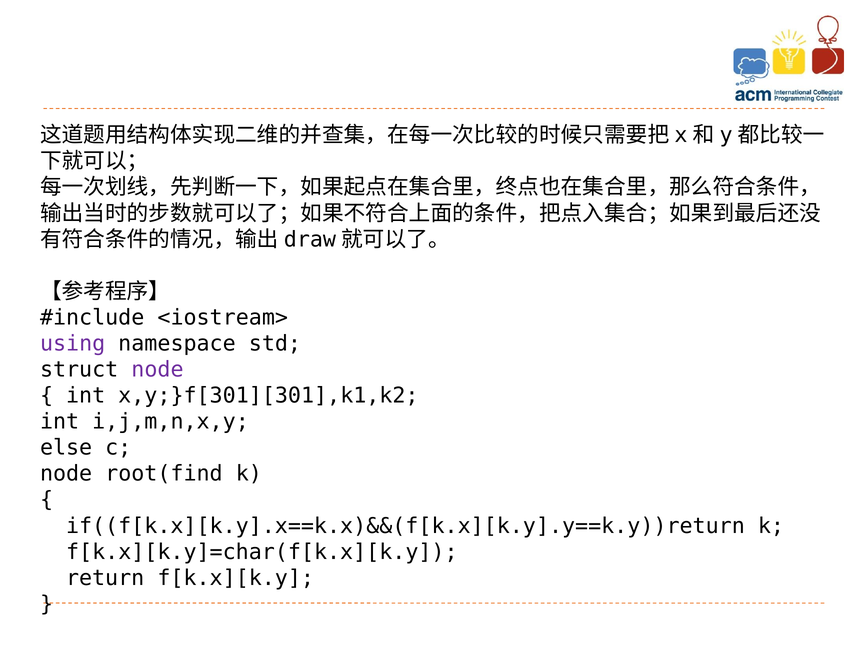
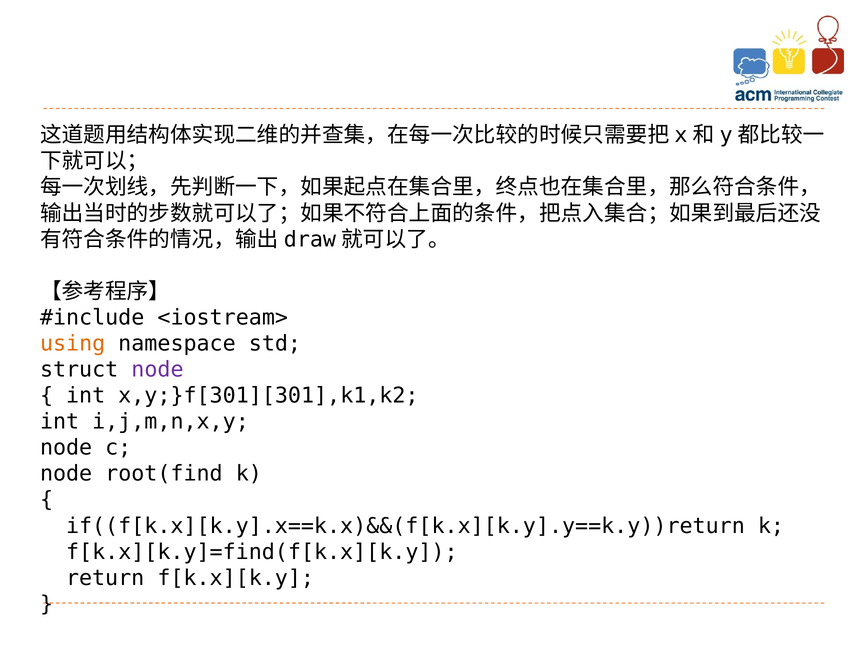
using colour: purple -> orange (73, 344)
else: else -> node (66, 448)
f[k.x][k.y]=char(f[k.x][k.y: f[k.x][k.y]=char(f[k.x][k.y -> f[k.x][k.y]=find(f[k.x][k.y (262, 552)
